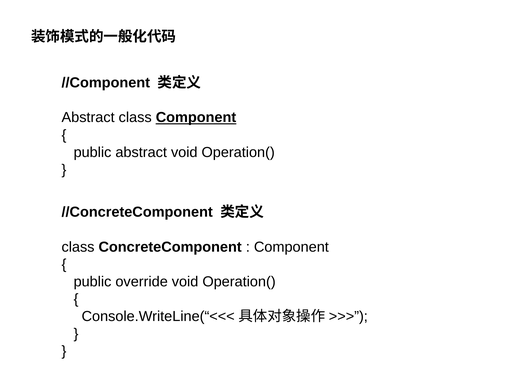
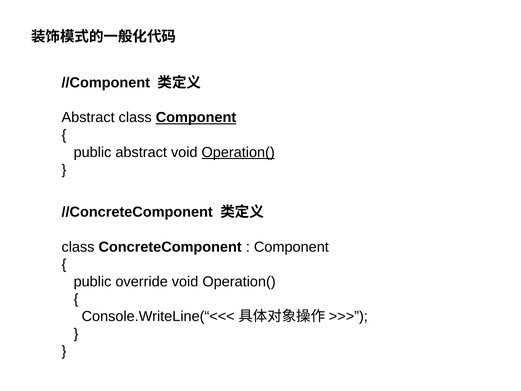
Operation( underline: none -> present (238, 152)
